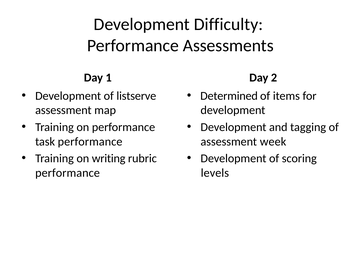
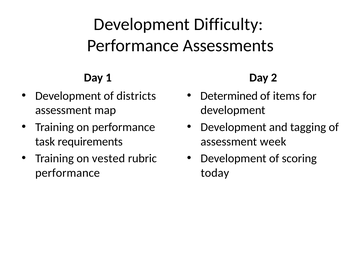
listserve: listserve -> districts (136, 96)
task performance: performance -> requirements (90, 141)
writing: writing -> vested (109, 158)
levels: levels -> today (215, 173)
